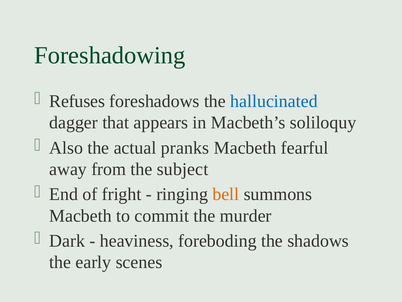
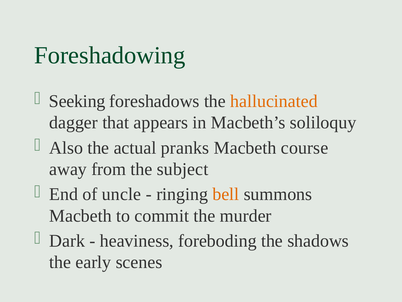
Refuses: Refuses -> Seeking (77, 101)
hallucinated colour: blue -> orange (274, 101)
fearful: fearful -> course (305, 148)
fright: fright -> uncle (122, 194)
